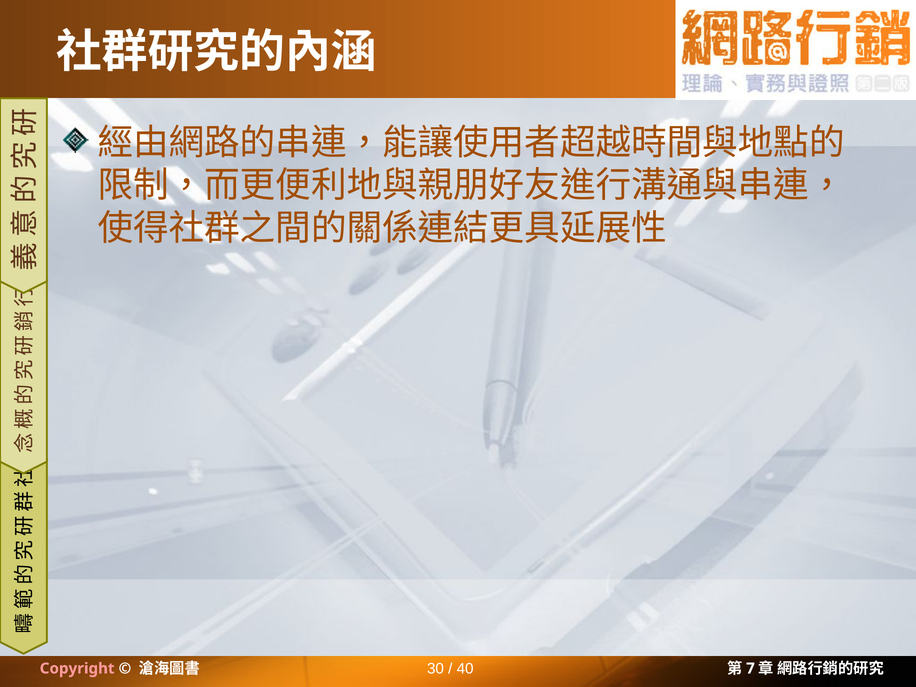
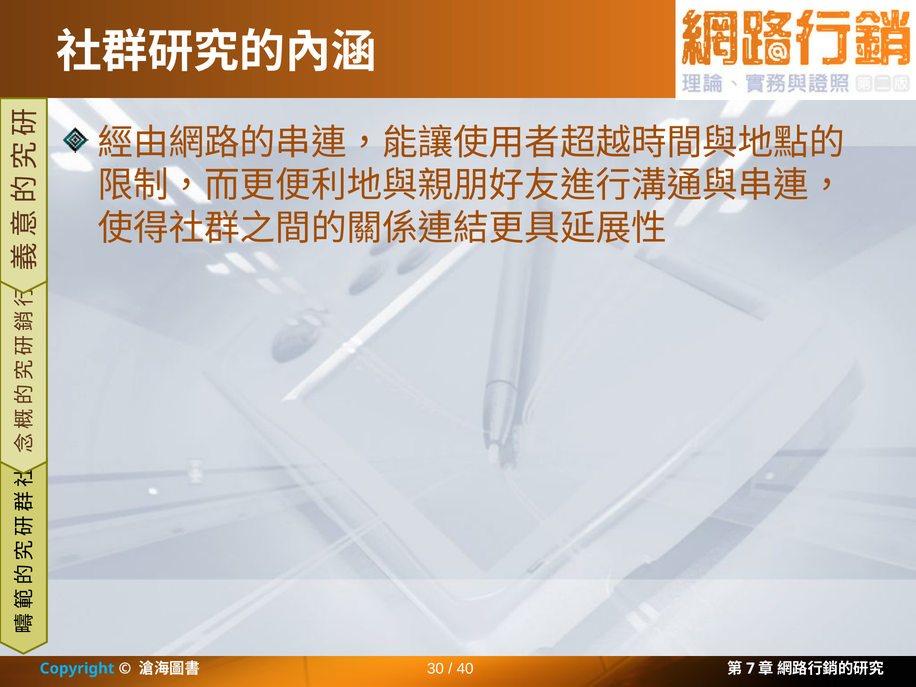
Copyright colour: pink -> light blue (77, 668)
